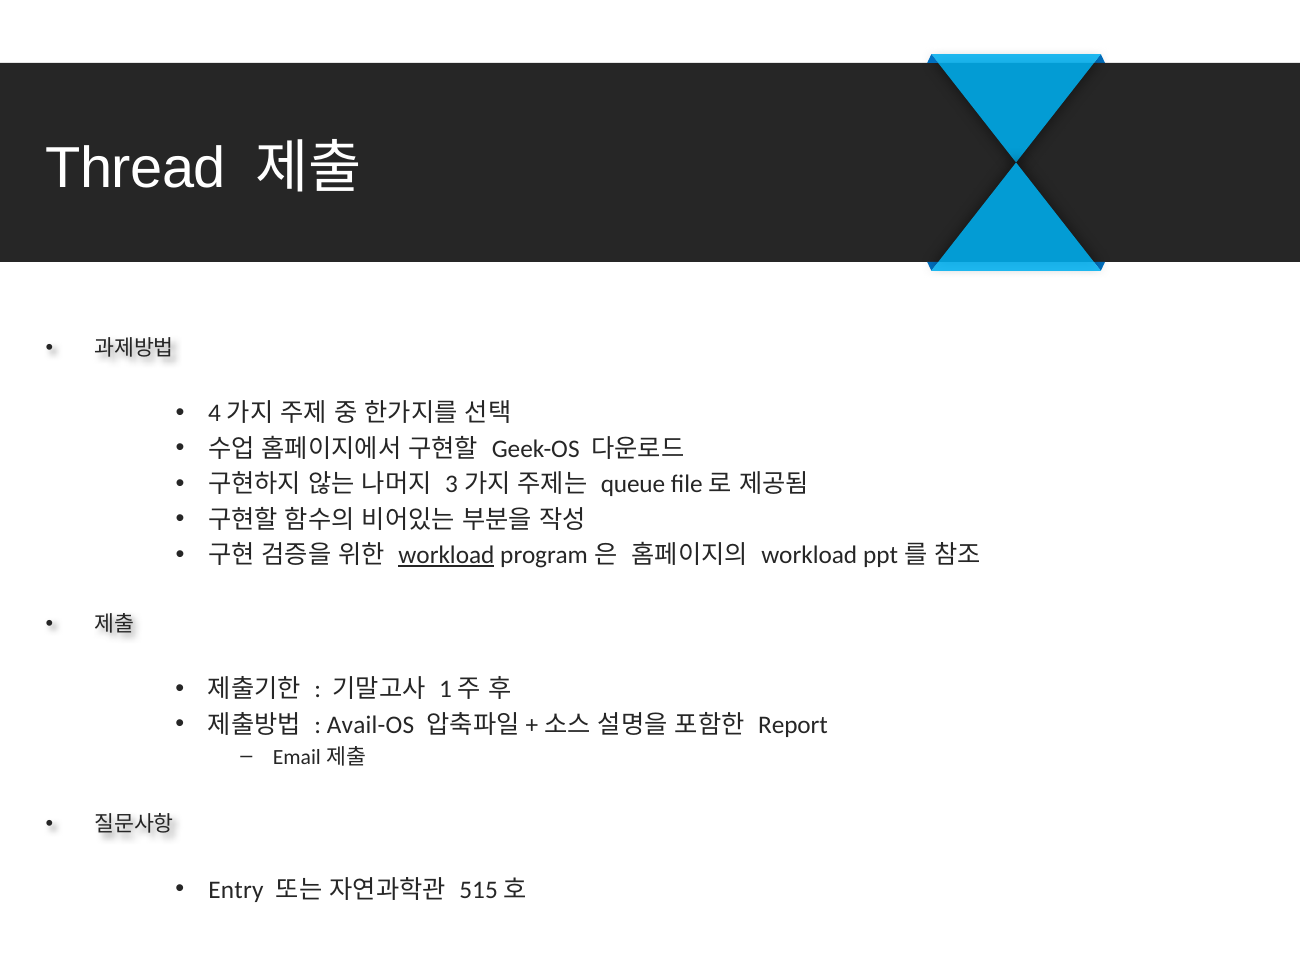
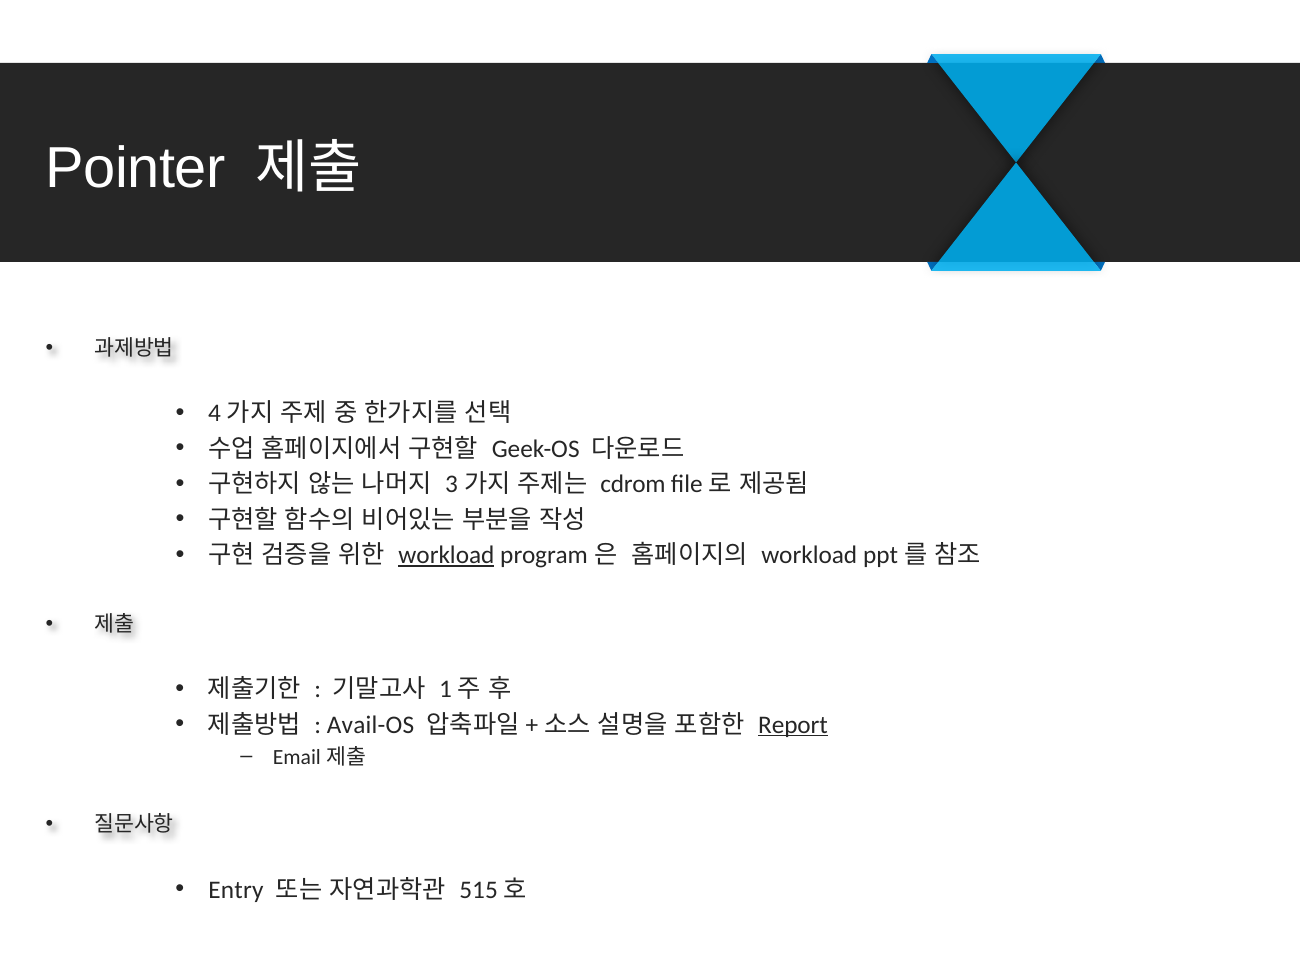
Thread: Thread -> Pointer (136, 169)
queue: queue -> cdrom (633, 484)
Report underline: none -> present (793, 725)
